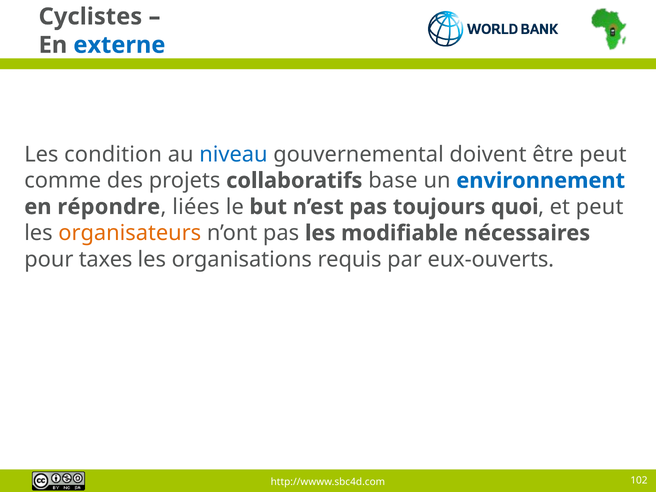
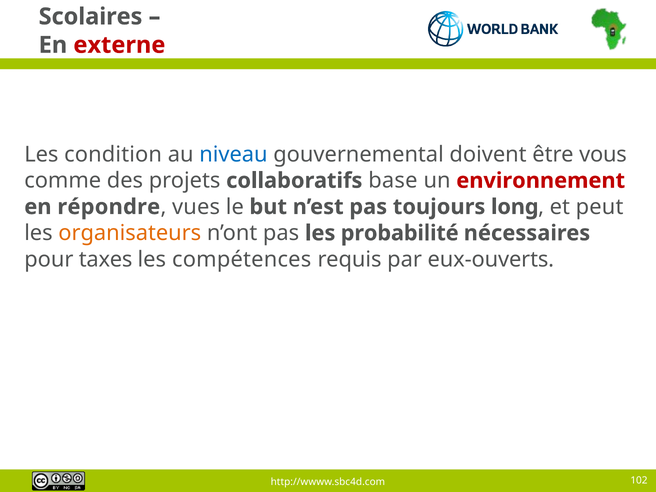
Cyclistes: Cyclistes -> Scolaires (91, 17)
externe colour: blue -> red (119, 45)
être peut: peut -> vous (603, 154)
environnement colour: blue -> red (541, 181)
liées: liées -> vues (196, 207)
quoi: quoi -> long (515, 207)
modifiable: modifiable -> probabilité (400, 233)
organisations: organisations -> compétences (242, 259)
